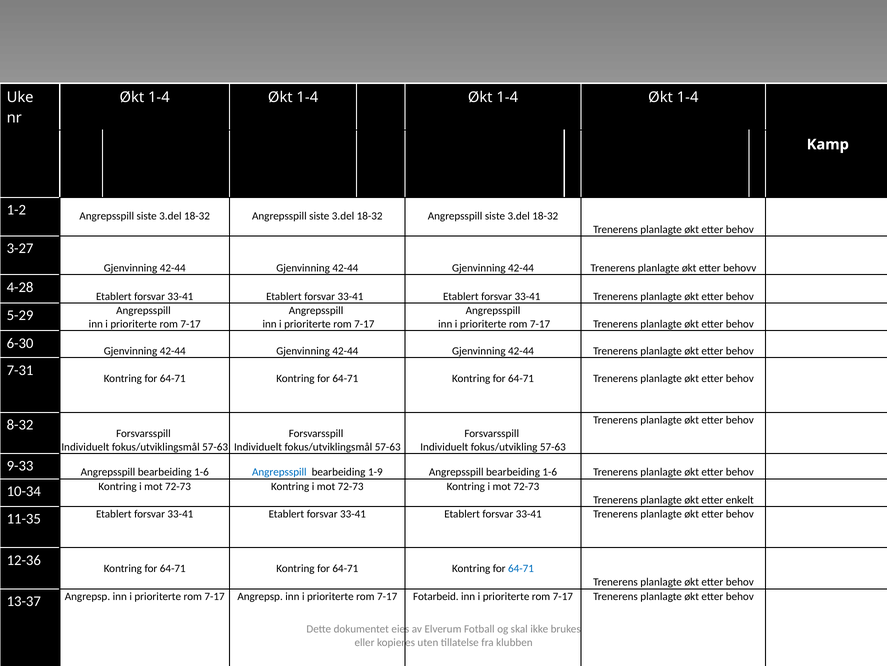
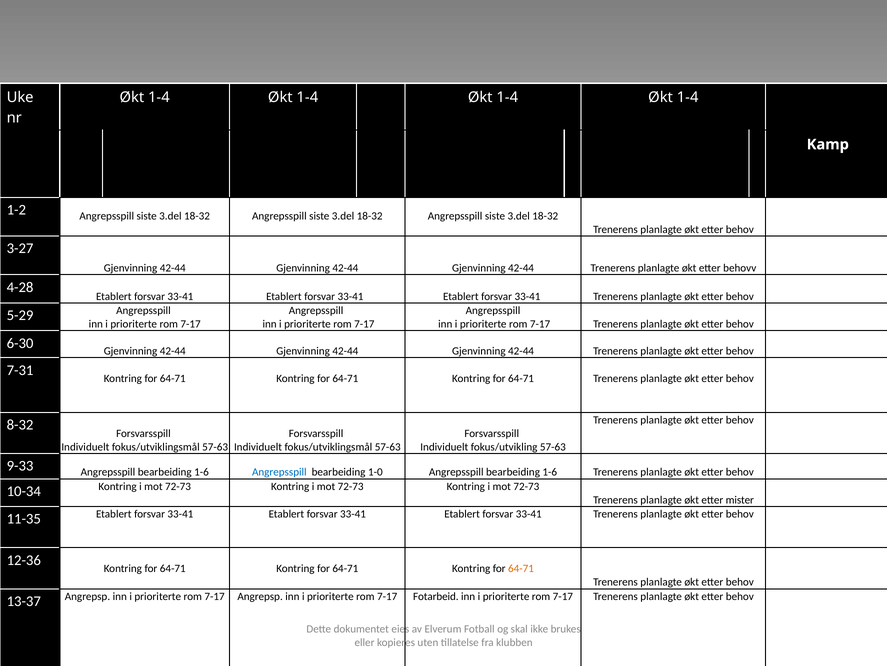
1-9: 1-9 -> 1-0 (375, 472)
enkelt: enkelt -> mister (740, 499)
64-71 colour: blue -> orange (521, 568)
